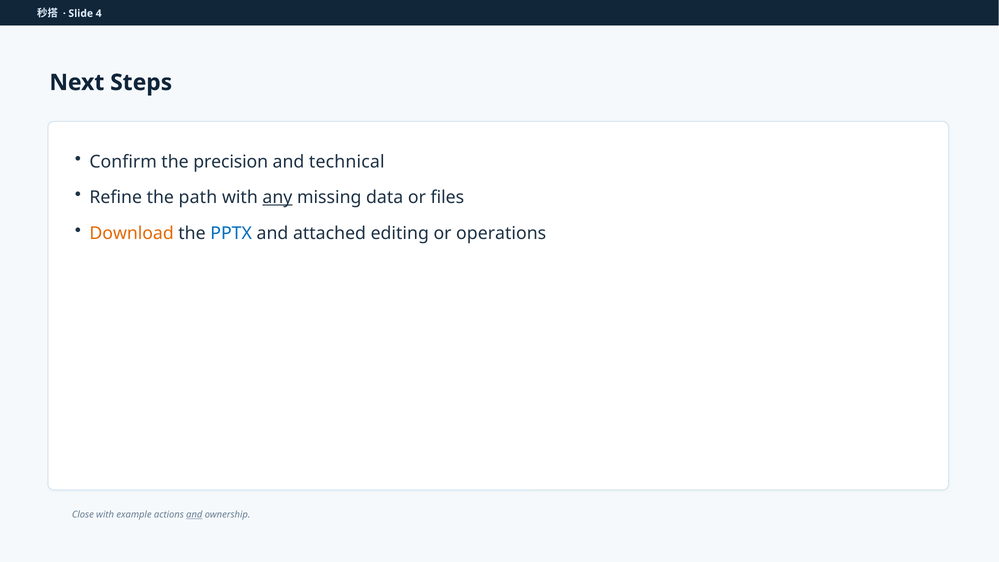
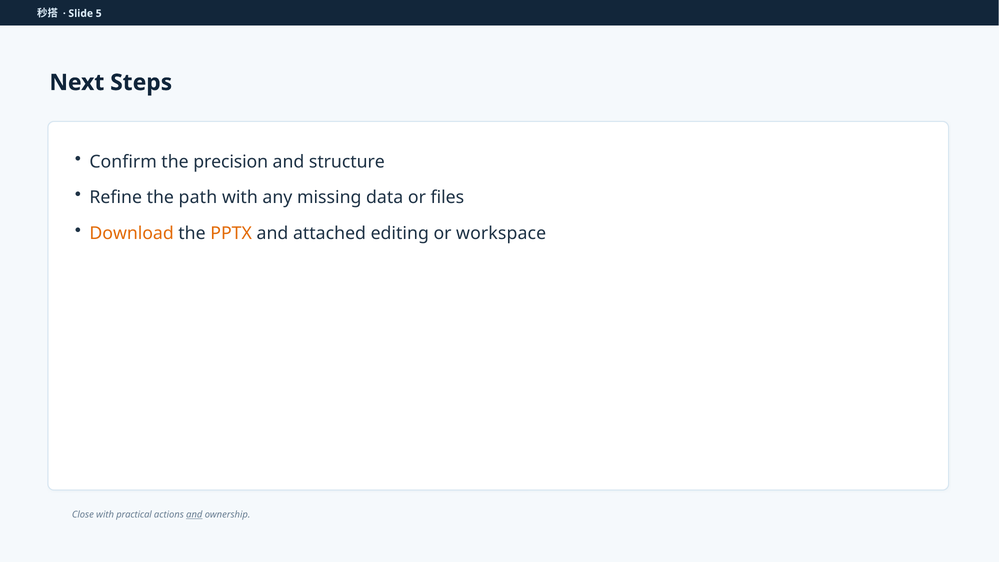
4: 4 -> 5 (99, 13)
technical: technical -> structure (347, 162)
any underline: present -> none (277, 197)
PPTX colour: blue -> orange (231, 233)
operations: operations -> workspace (501, 233)
example: example -> practical (134, 515)
